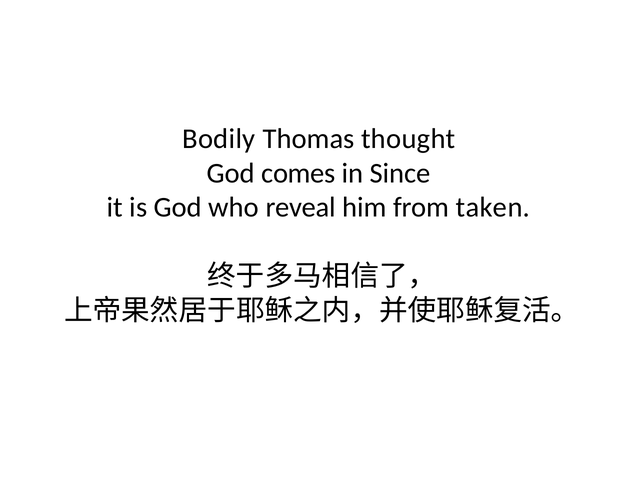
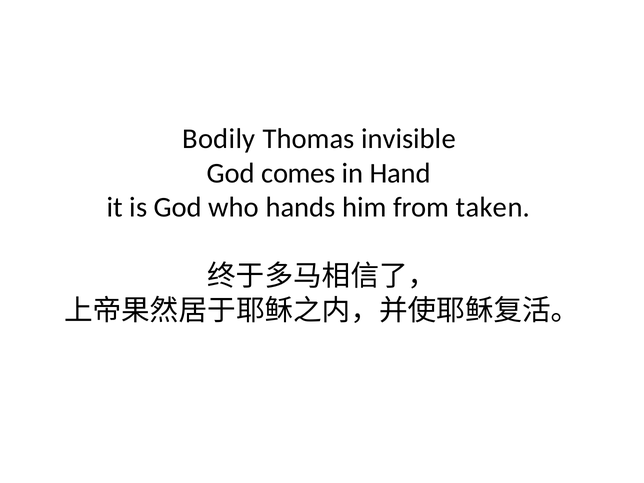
thought: thought -> invisible (408, 139)
Since: Since -> Hand (400, 173)
reveal: reveal -> hands (301, 208)
